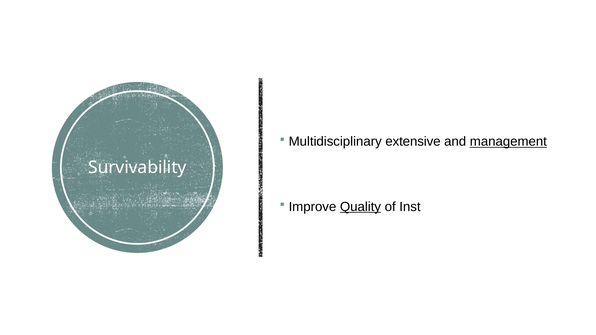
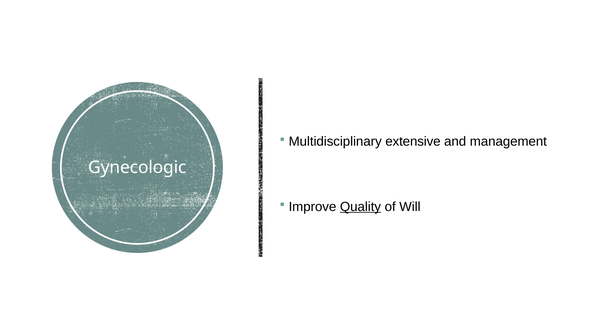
management underline: present -> none (508, 142)
Survivability: Survivability -> Gynecologic (137, 168)
Inst: Inst -> Will (410, 207)
